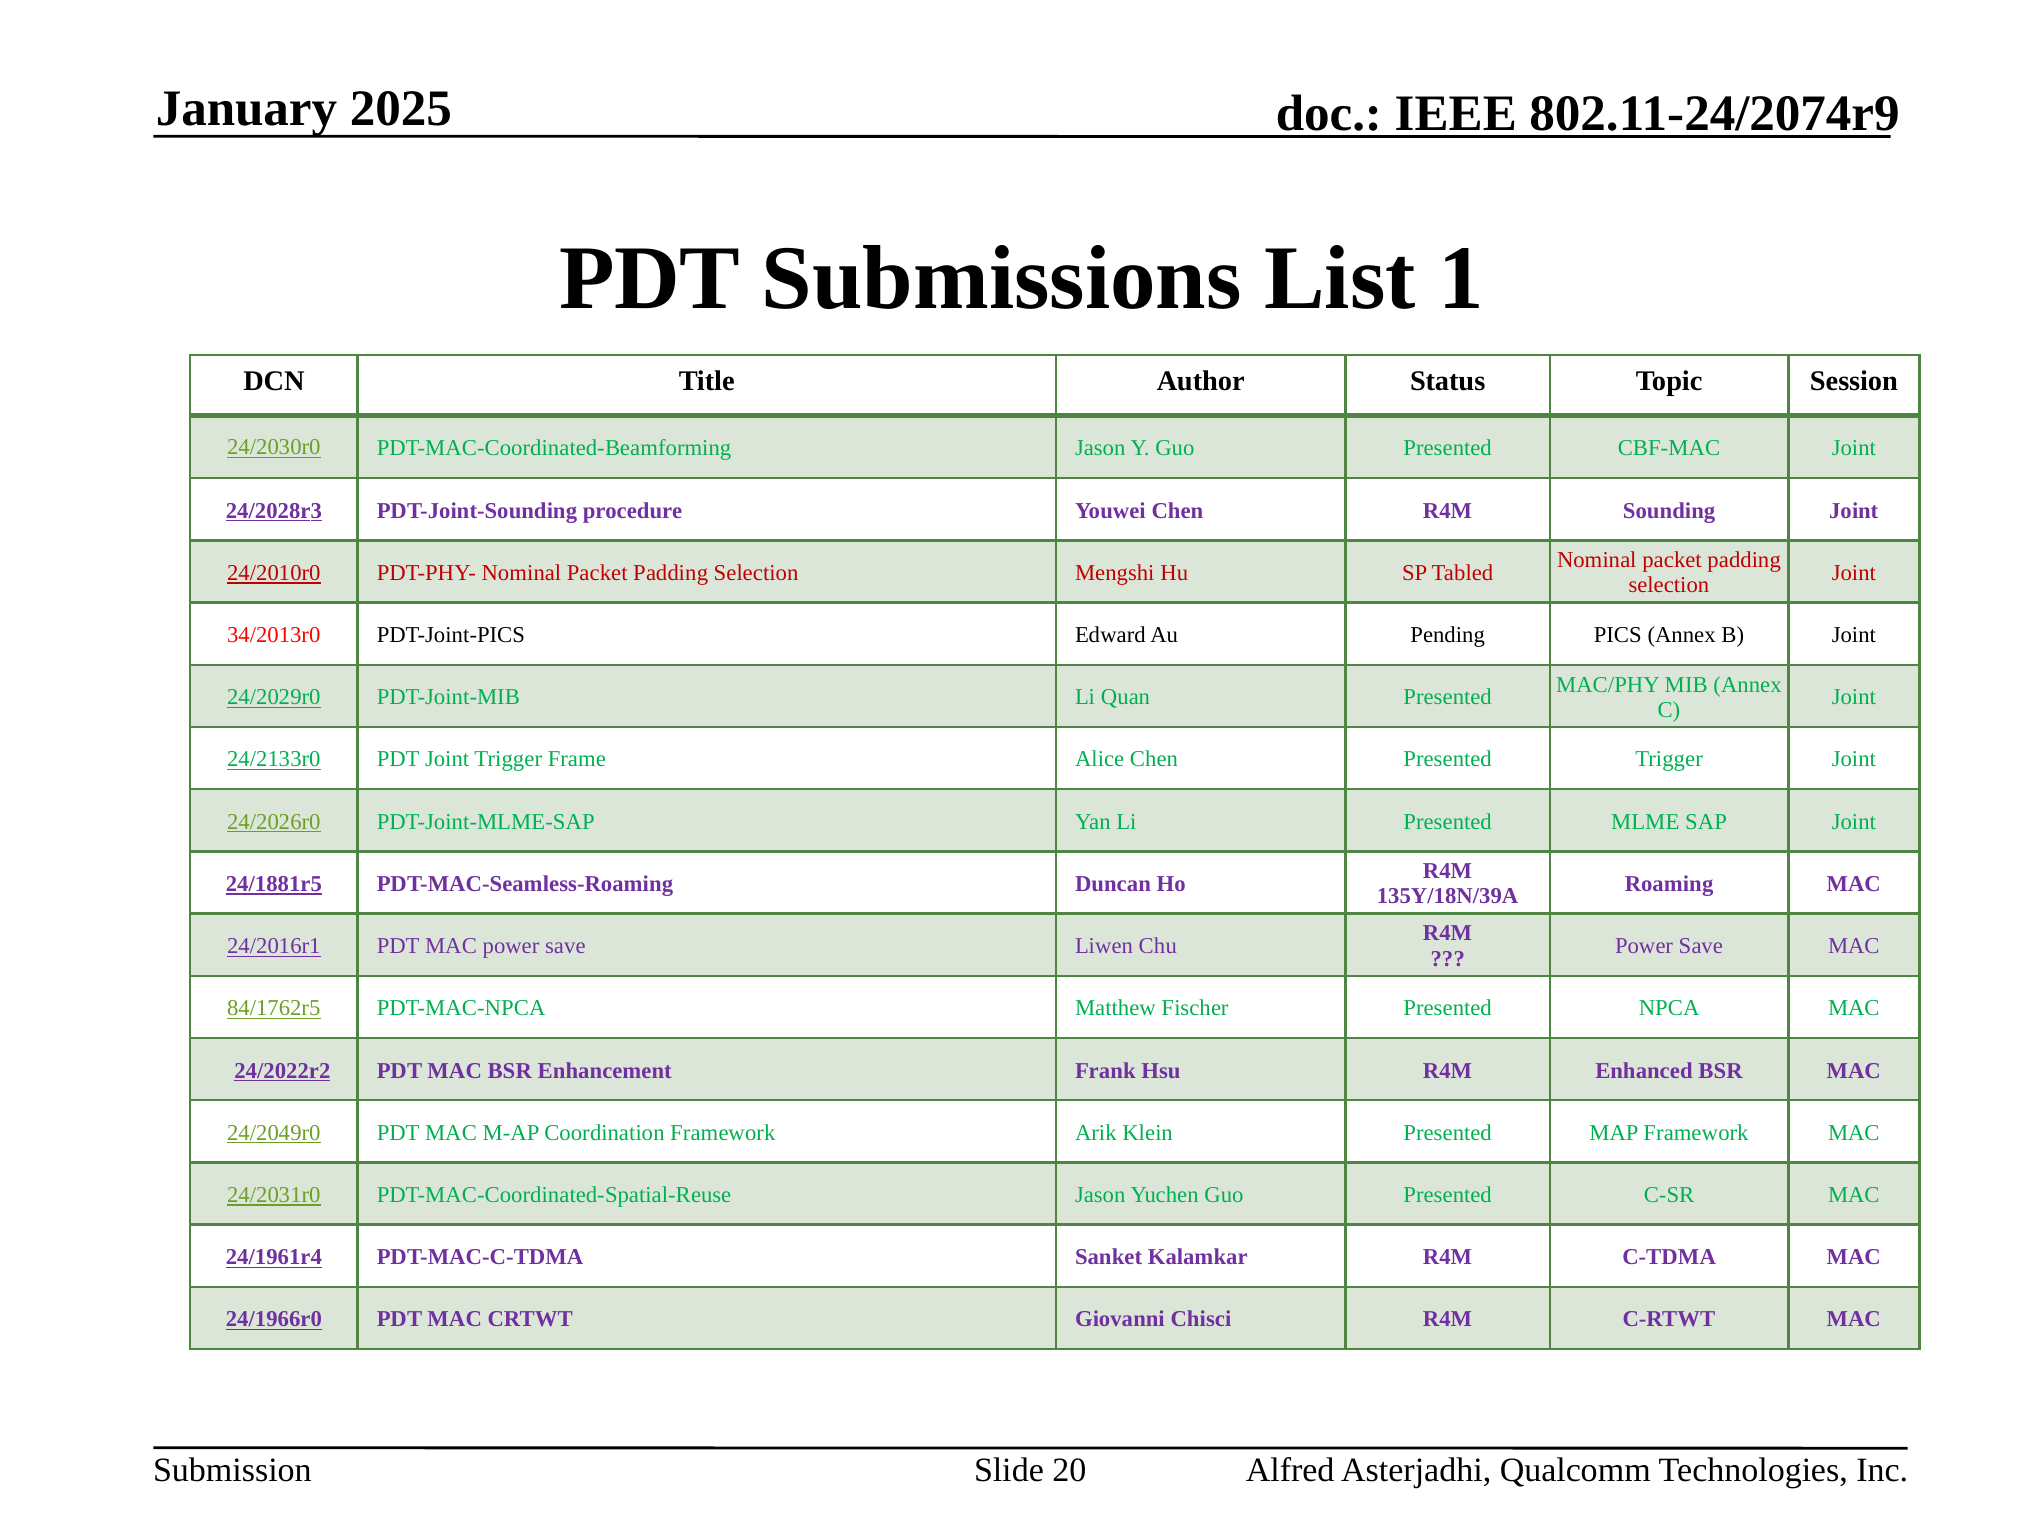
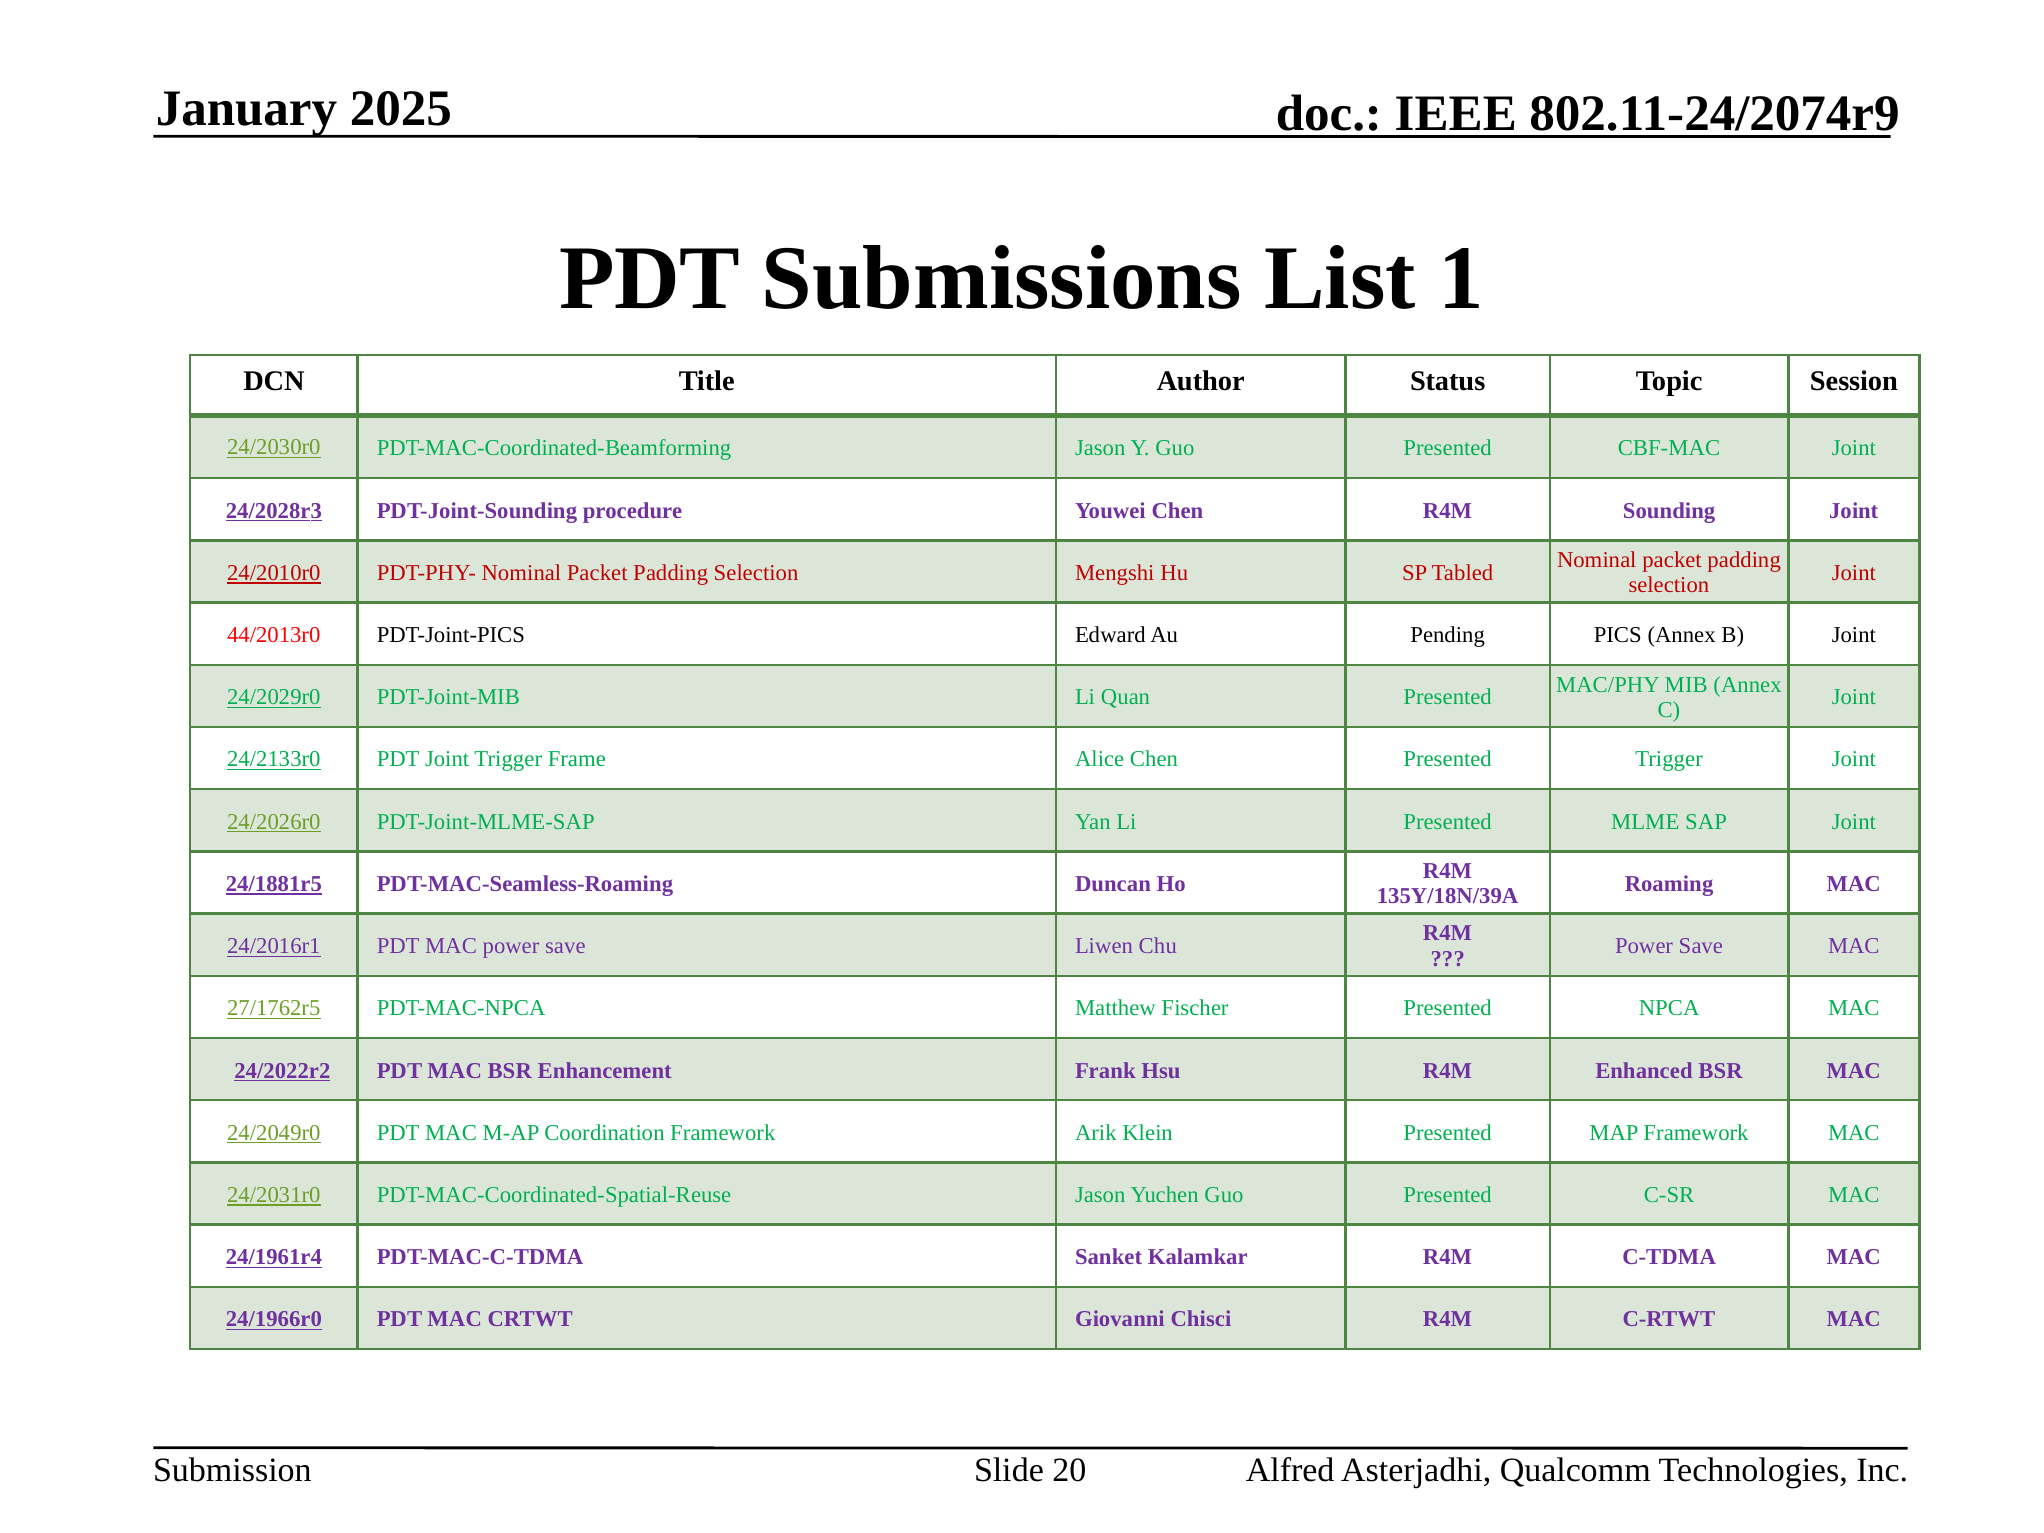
34/2013r0: 34/2013r0 -> 44/2013r0 (274, 635)
84/1762r5: 84/1762r5 -> 27/1762r5 (274, 1008)
